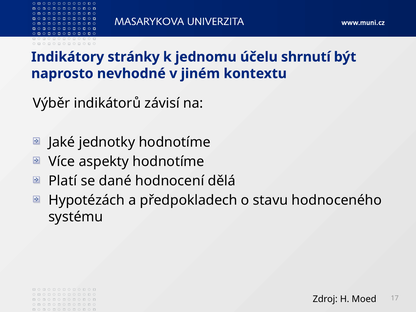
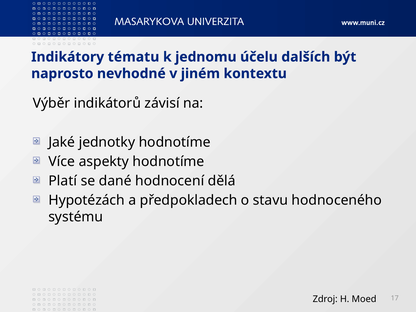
stránky: stránky -> tématu (134, 57)
shrnutí: shrnutí -> dalších (306, 57)
